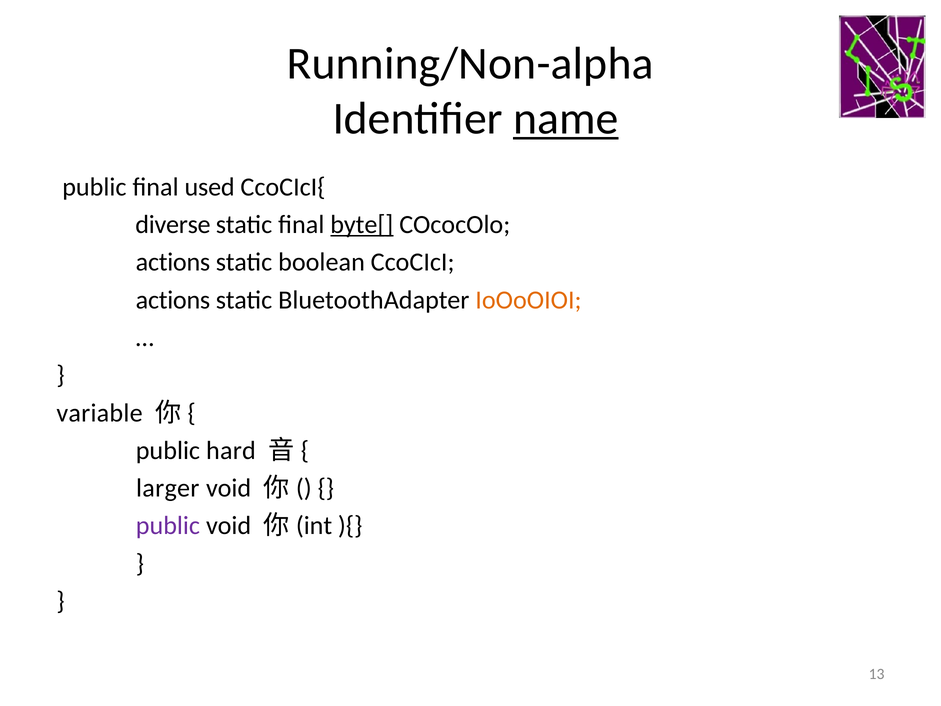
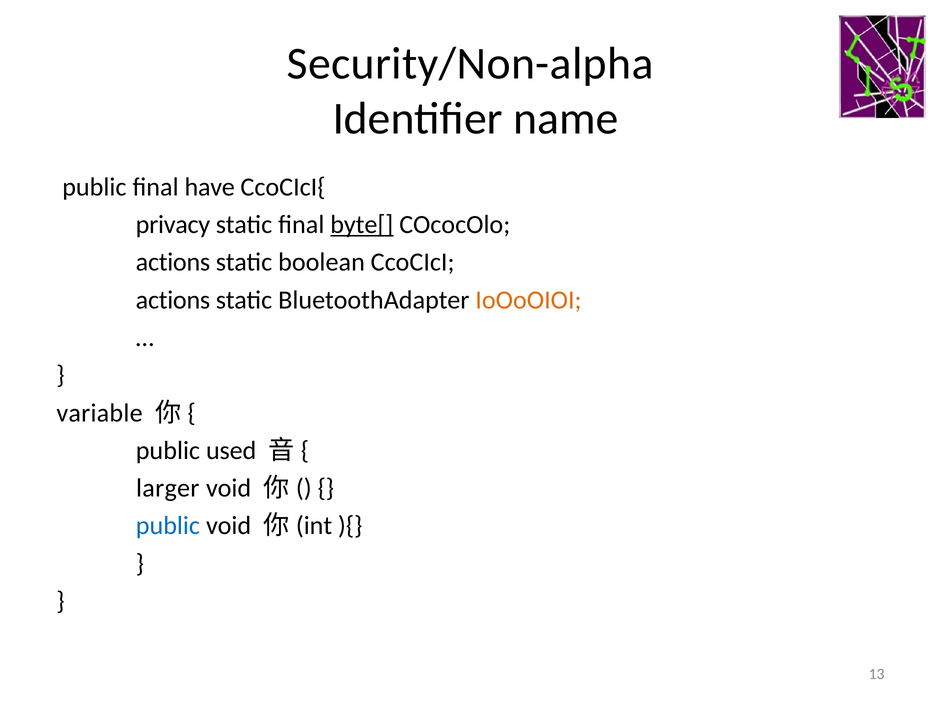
Running/Non-alpha: Running/Non-alpha -> Security/Non-alpha (470, 64)
name underline: present -> none (566, 118)
used: used -> have (210, 187)
diverse: diverse -> privacy (173, 225)
hard: hard -> used (231, 450)
public colour: purple -> blue (168, 526)
